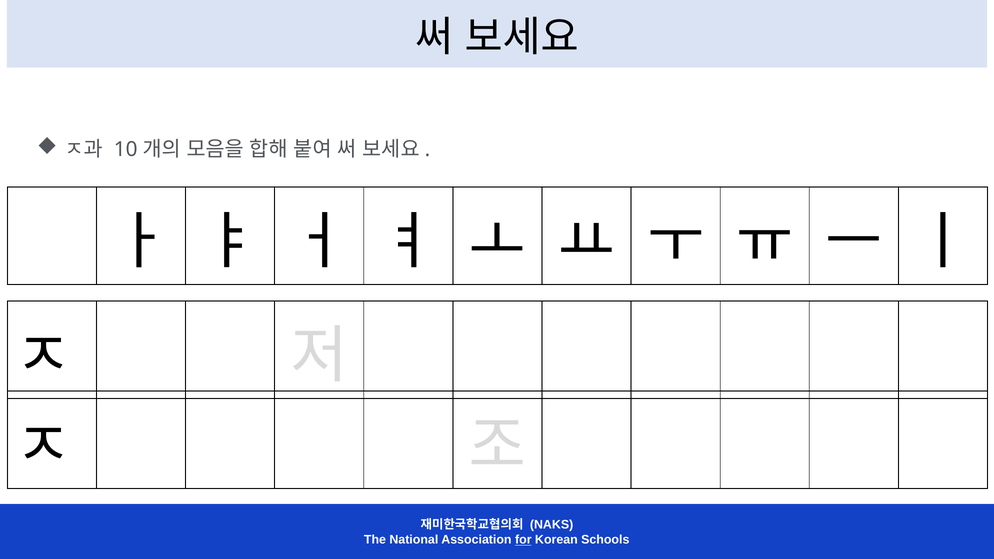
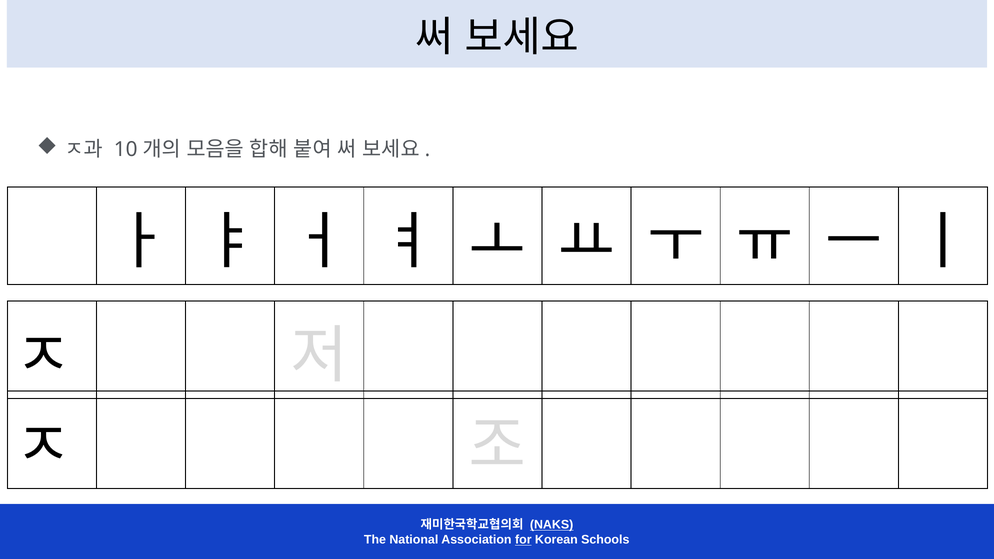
NAKS underline: none -> present (552, 525)
